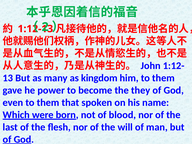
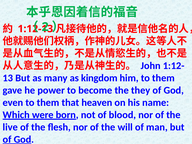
spoken: spoken -> heaven (97, 103)
last: last -> live (10, 127)
